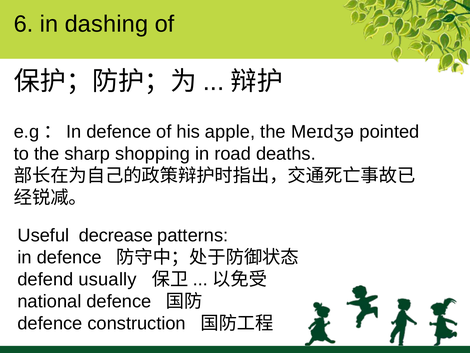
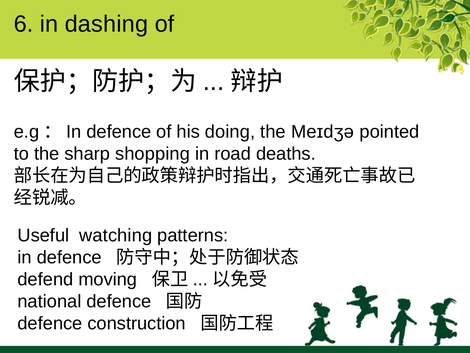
apple: apple -> doing (230, 132)
decrease: decrease -> watching (116, 235)
usually: usually -> moving (108, 279)
